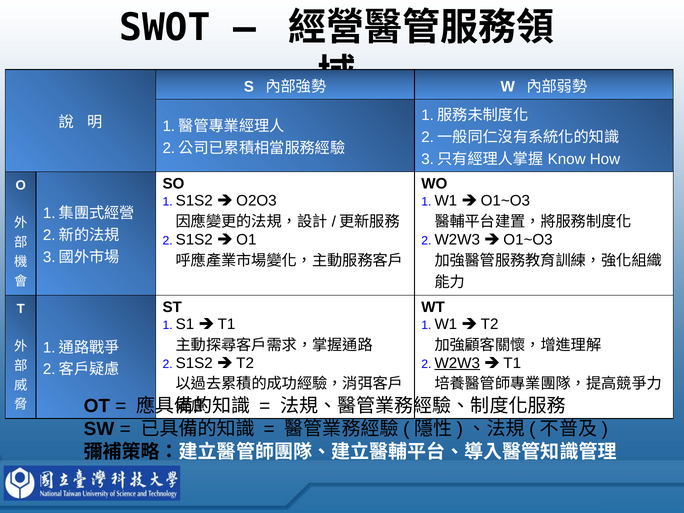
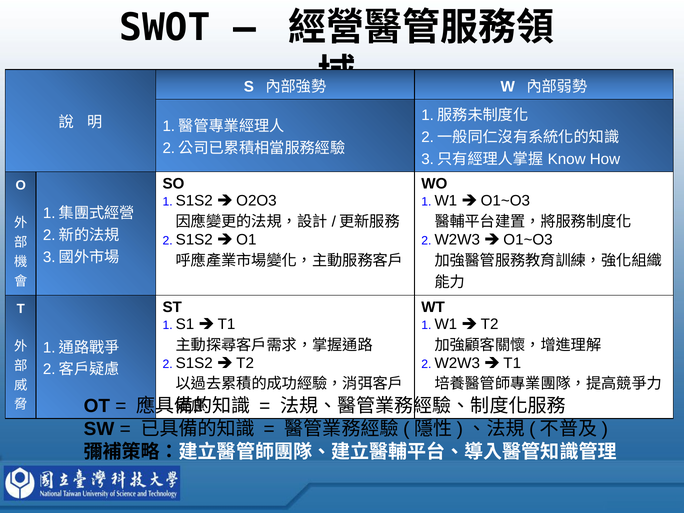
W2W3 underline: present -> none (457, 363)
